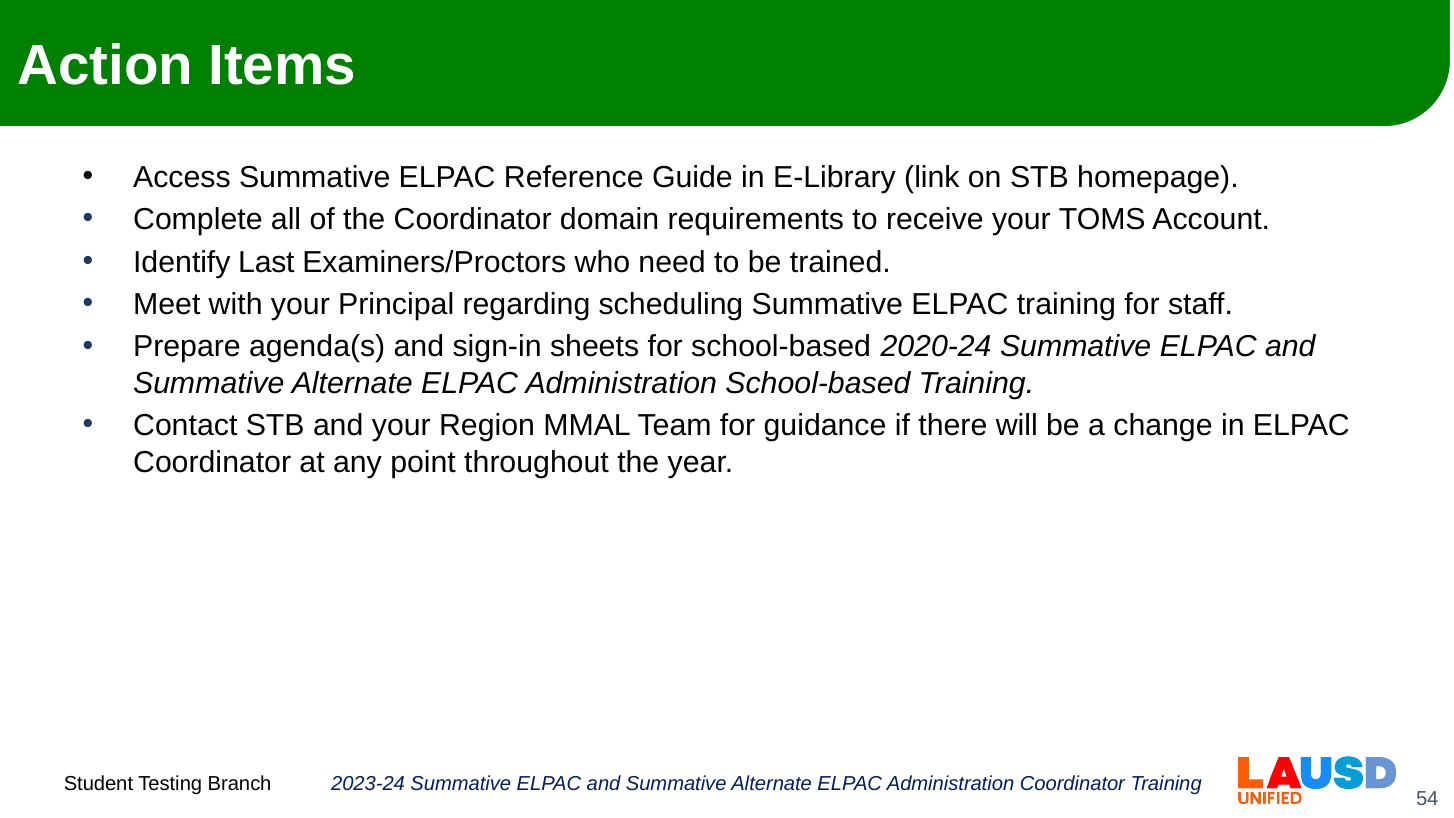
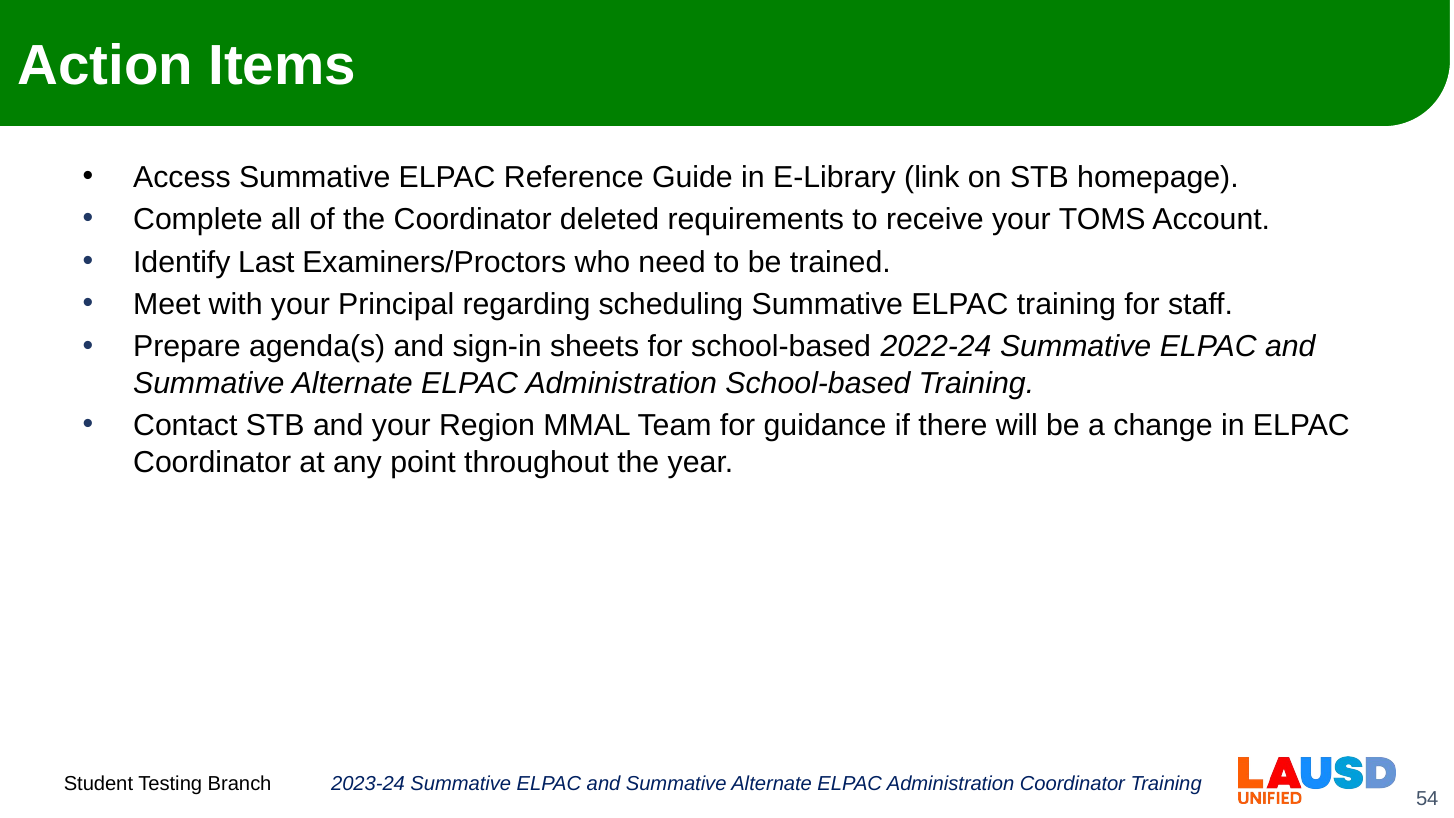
domain: domain -> deleted (610, 220)
2020-24: 2020-24 -> 2022-24 (936, 347)
